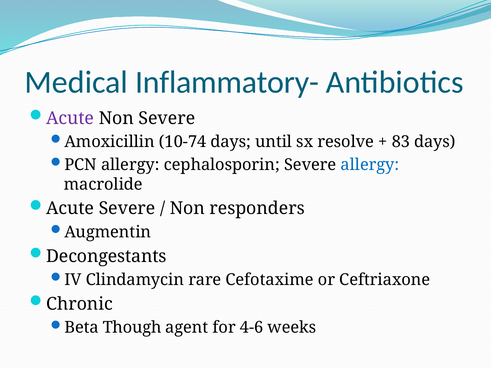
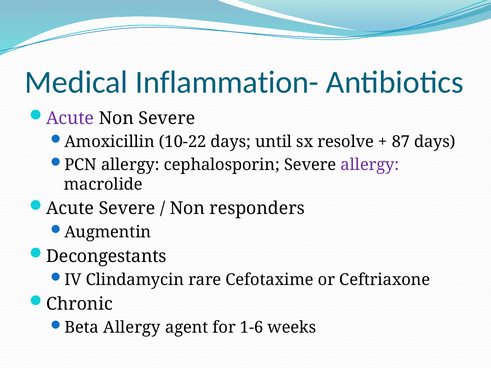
Inflammatory-: Inflammatory- -> Inflammation- (227, 82)
10-74: 10-74 -> 10-22 (183, 142)
83: 83 -> 87 (401, 142)
allergy colour: blue -> purple (370, 165)
Beta Though: Though -> Allergy (132, 328)
4-6: 4-6 -> 1-6 (252, 328)
